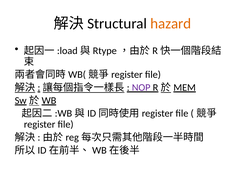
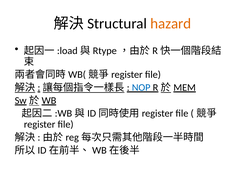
NOP colour: purple -> blue (141, 88)
